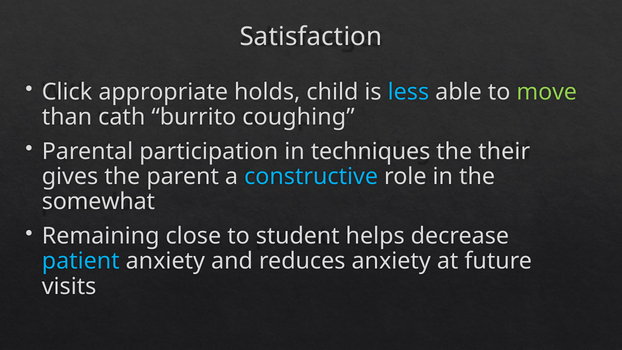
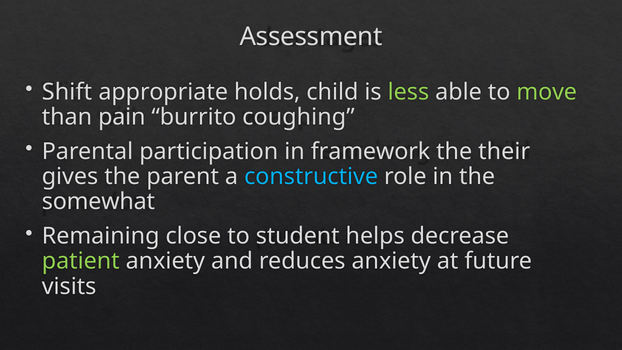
Satisfaction: Satisfaction -> Assessment (311, 37)
Click: Click -> Shift (67, 92)
less colour: light blue -> light green (408, 92)
cath: cath -> pain (122, 117)
techniques: techniques -> framework (371, 151)
patient colour: light blue -> light green (81, 261)
